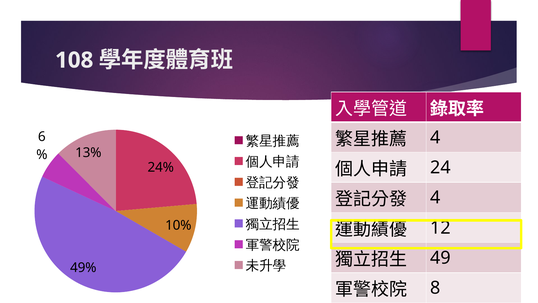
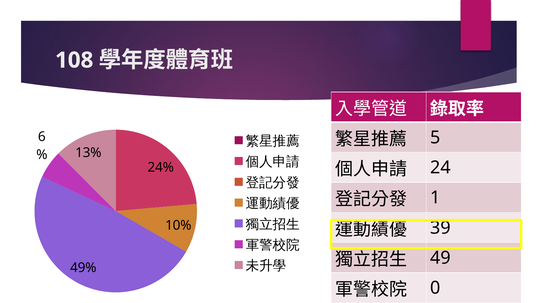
4: 4 -> 5 (435, 137)
4: 4 -> 1 (435, 197)
12: 12 -> 39 (440, 227)
8: 8 -> 0 (435, 288)
